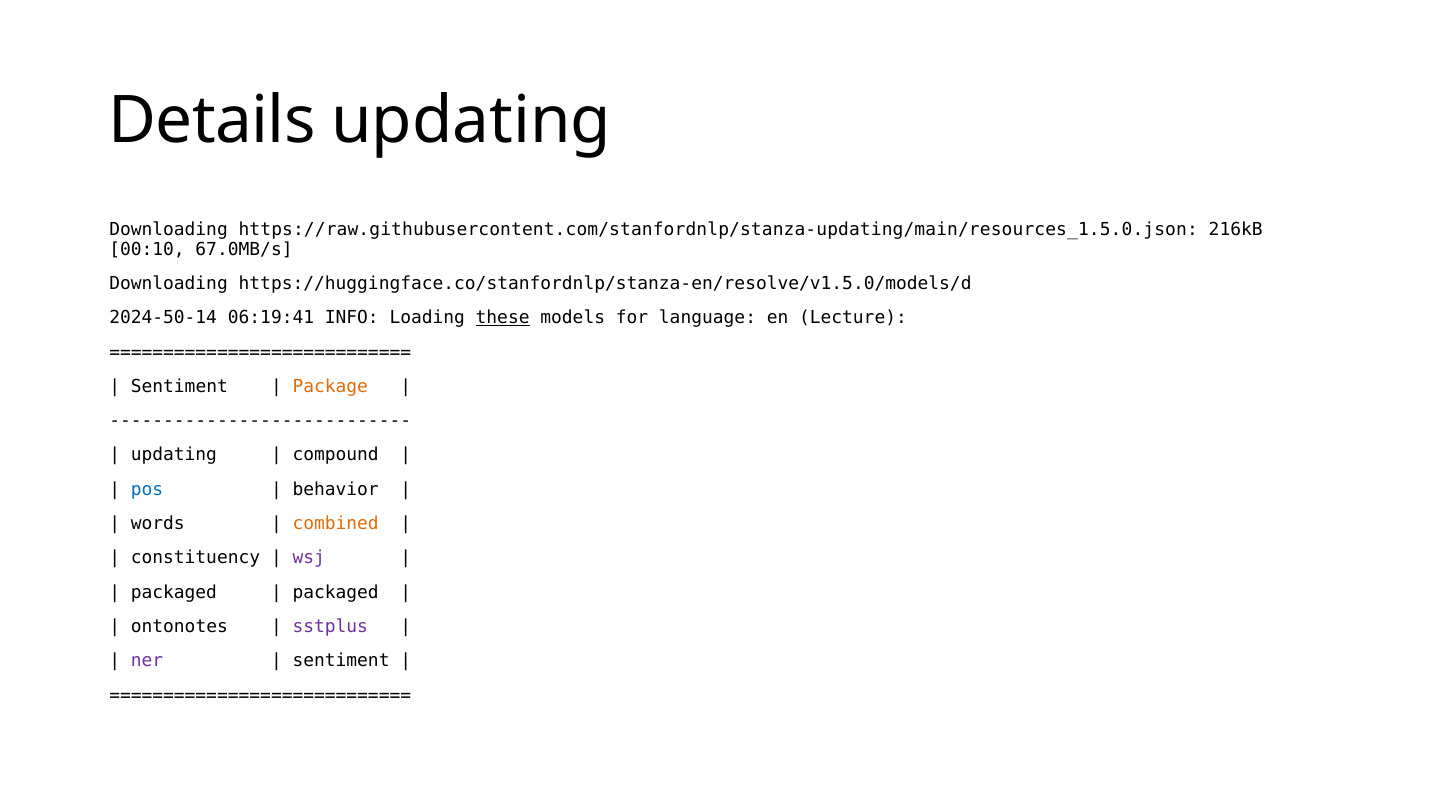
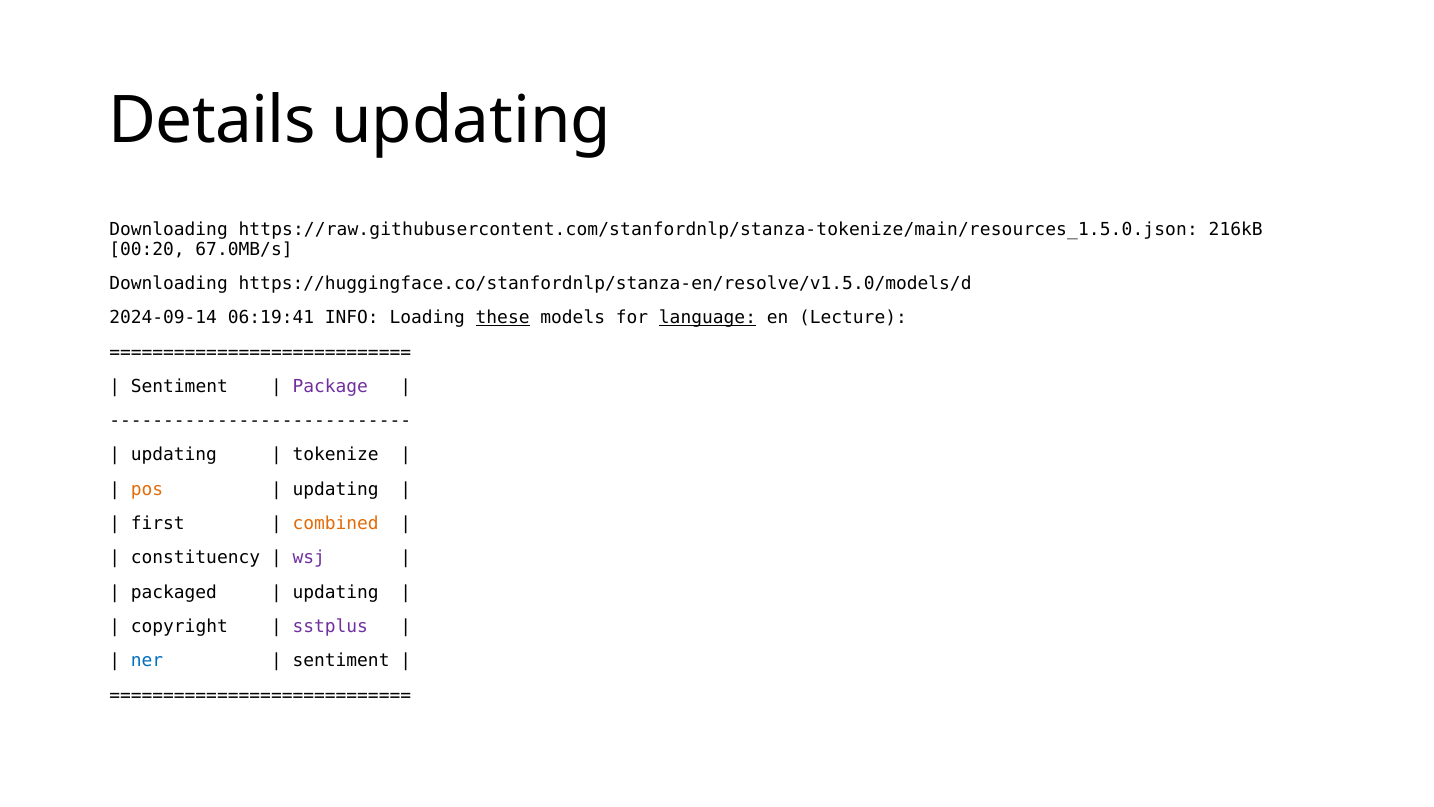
https://raw.githubusercontent.com/stanfordnlp/stanza-updating/main/resources_1.5.0.json: https://raw.githubusercontent.com/stanfordnlp/stanza-updating/main/resources_1.5.0.json -> https://raw.githubusercontent.com/stanfordnlp/stanza-tokenize/main/resources_1.5.0.json (718, 230)
00:10: 00:10 -> 00:20 (147, 249)
2024-50-14: 2024-50-14 -> 2024-09-14 (163, 318)
language underline: none -> present (708, 318)
Package colour: orange -> purple (330, 386)
compound: compound -> tokenize (336, 455)
pos colour: blue -> orange (147, 489)
behavior: behavior -> updating (336, 489)
words: words -> first (158, 523)
packaged: packaged -> updating (336, 592)
ontonotes: ontonotes -> copyright (179, 626)
ner colour: purple -> blue (147, 661)
